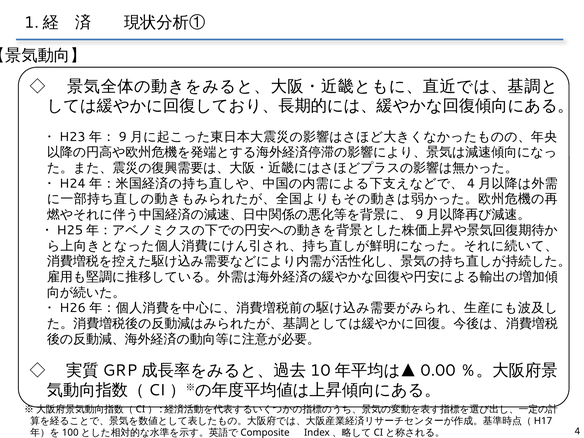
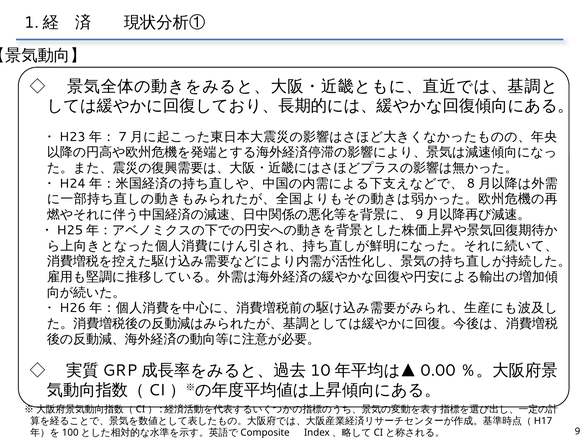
9: 9 -> 7 (123, 137)
4: 4 -> 8 (471, 183)
4: 4 -> 9 (577, 431)
